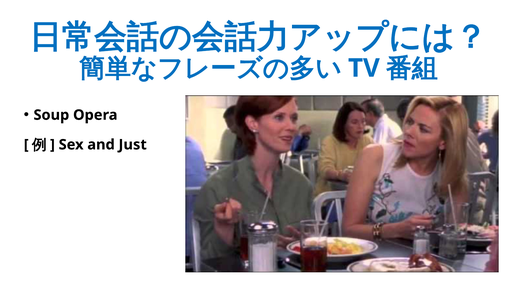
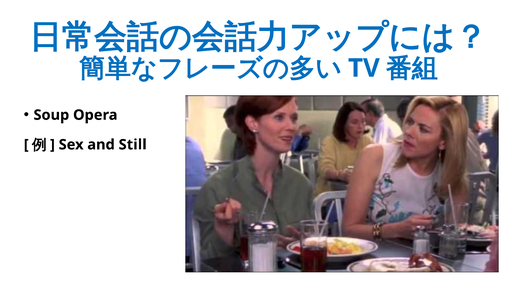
Just: Just -> Still (133, 145)
